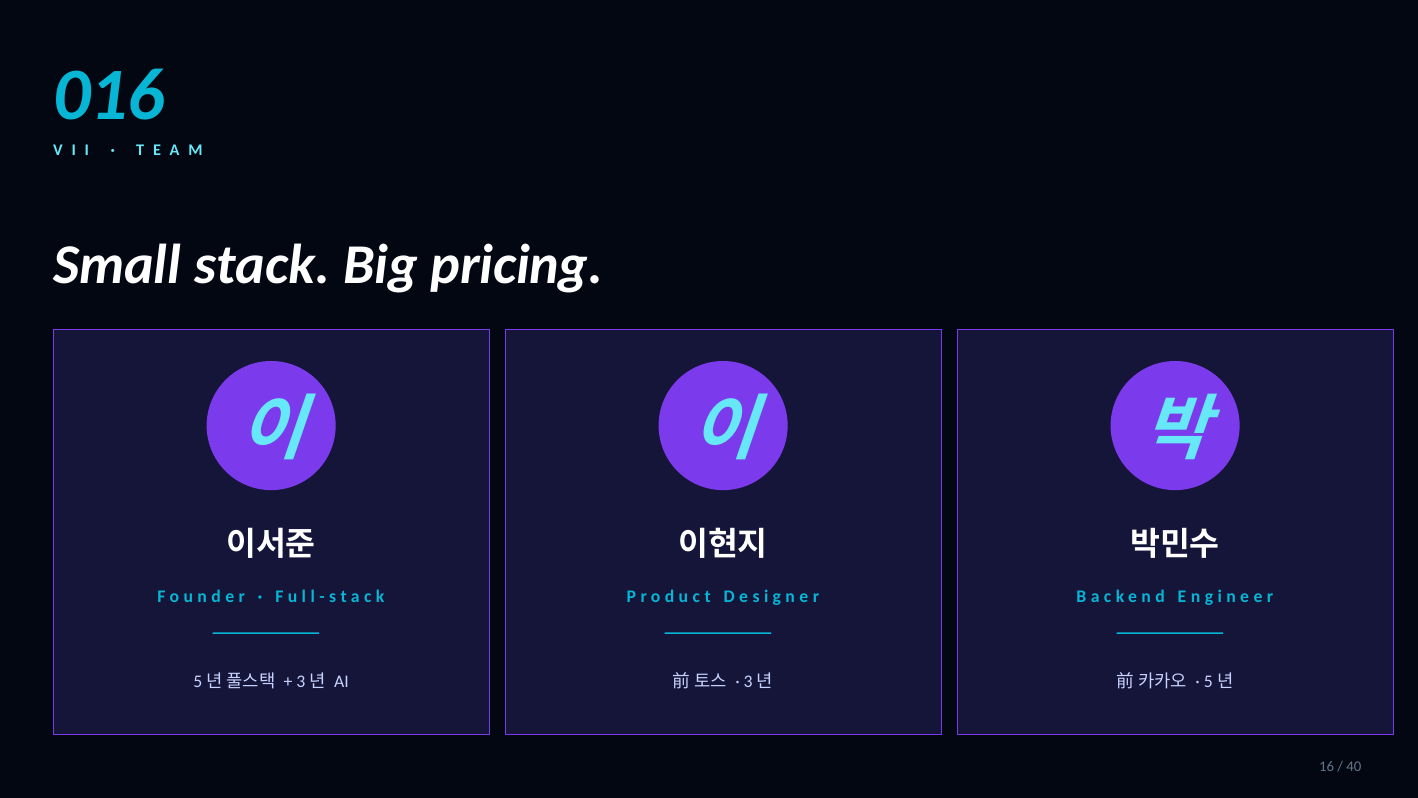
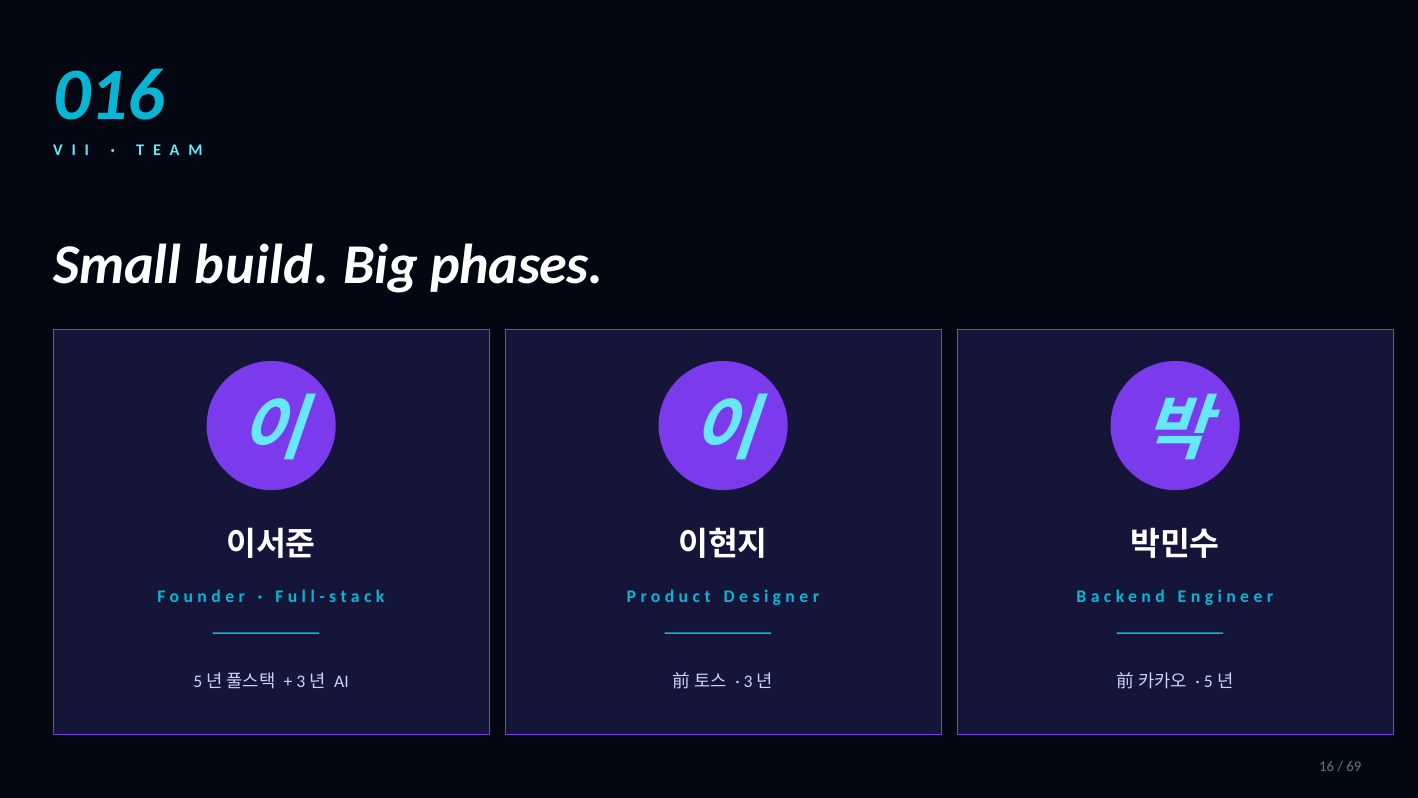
Small stack: stack -> build (262, 264)
pricing: pricing -> phases (517, 264)
40: 40 -> 69 (1354, 767)
